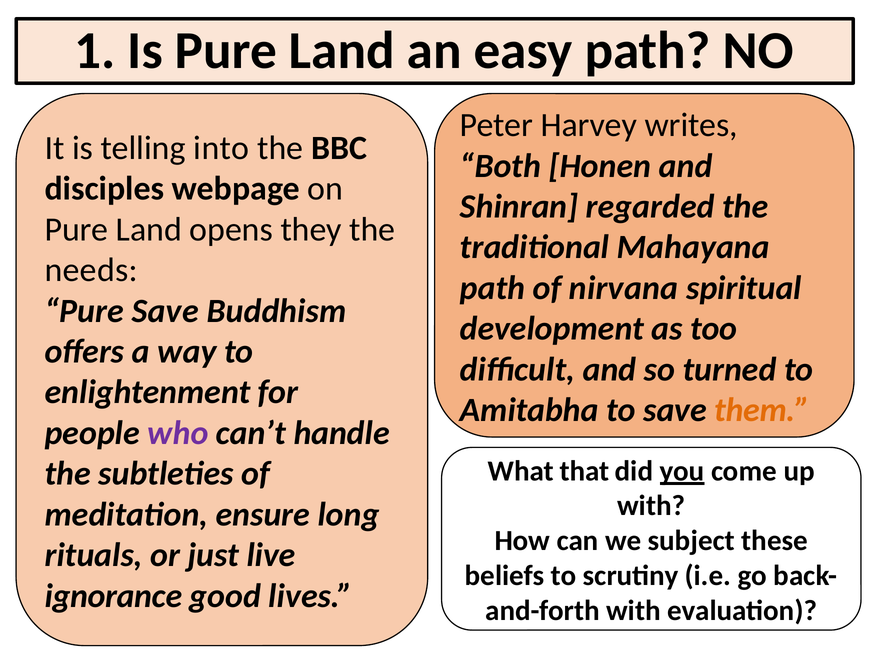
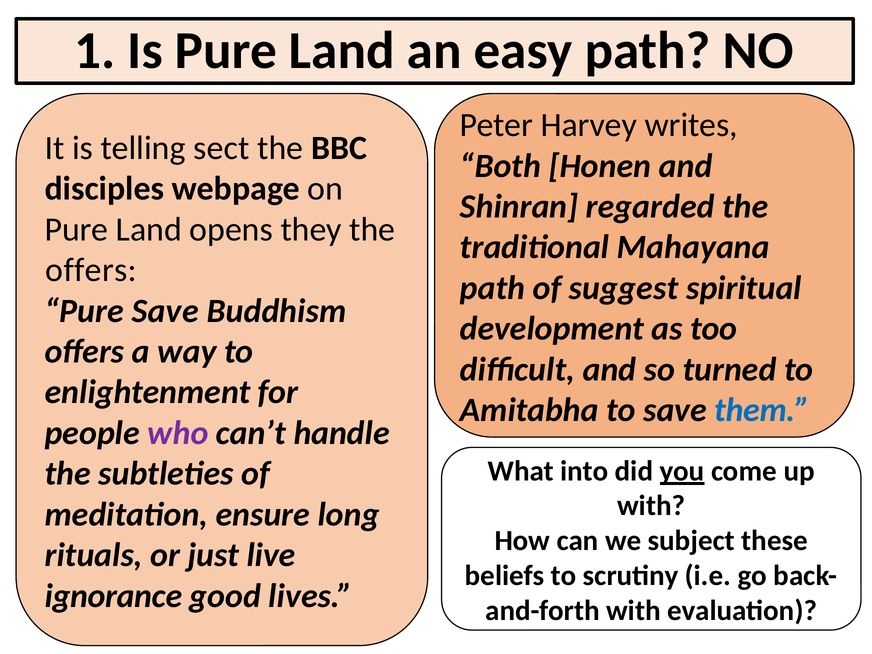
into: into -> sect (221, 148)
needs: needs -> offers (91, 270)
nirvana: nirvana -> suggest (624, 288)
them colour: orange -> blue (762, 410)
that: that -> into (584, 471)
